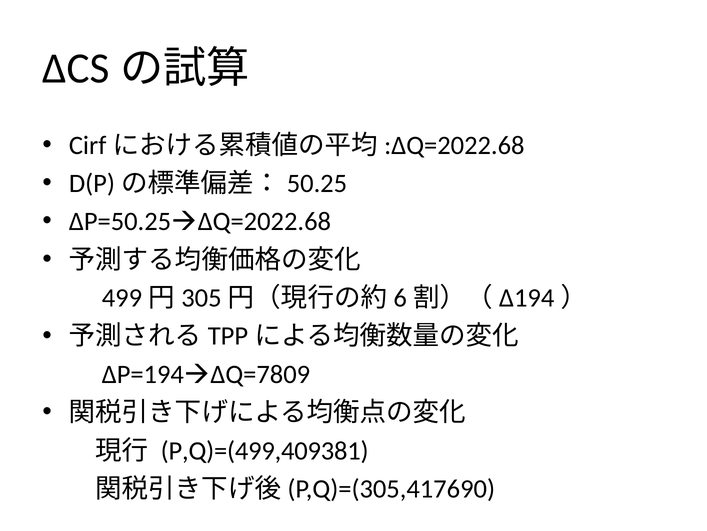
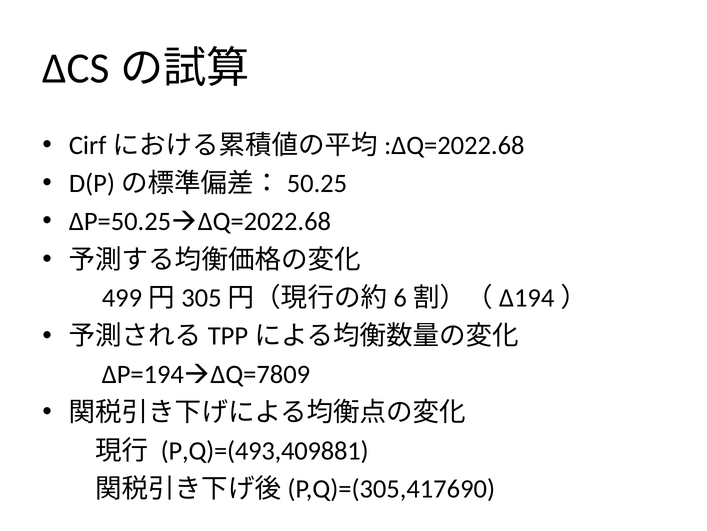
P,Q)=(499,409381: P,Q)=(499,409381 -> P,Q)=(493,409881 (265, 450)
